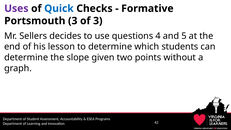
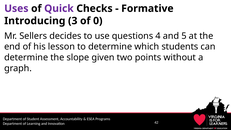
Quick colour: blue -> purple (59, 8)
Portsmouth: Portsmouth -> Introducing (35, 21)
of 3: 3 -> 0 (98, 21)
